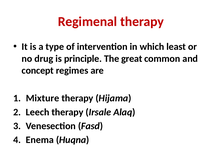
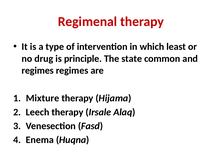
great: great -> state (132, 58)
concept: concept -> regimes (38, 70)
